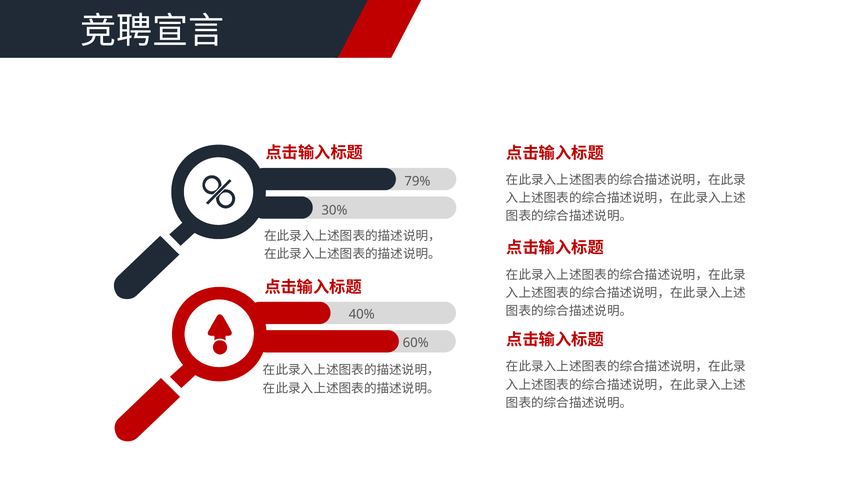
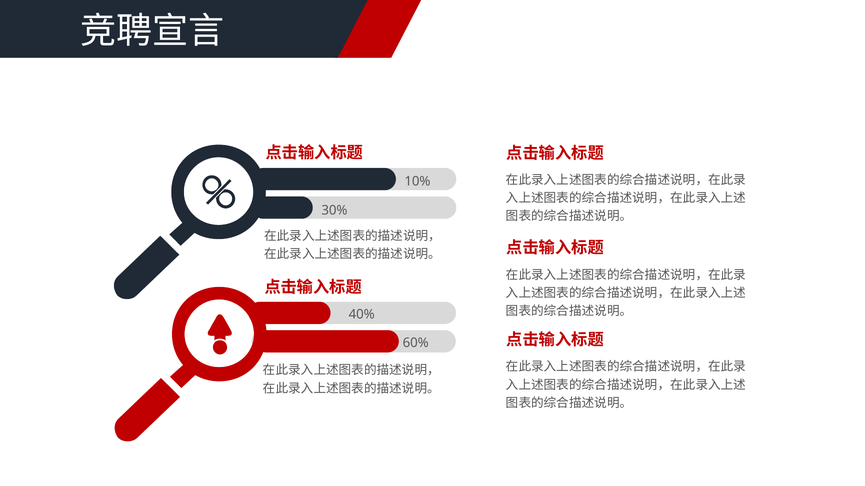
79%: 79% -> 10% (417, 182)
